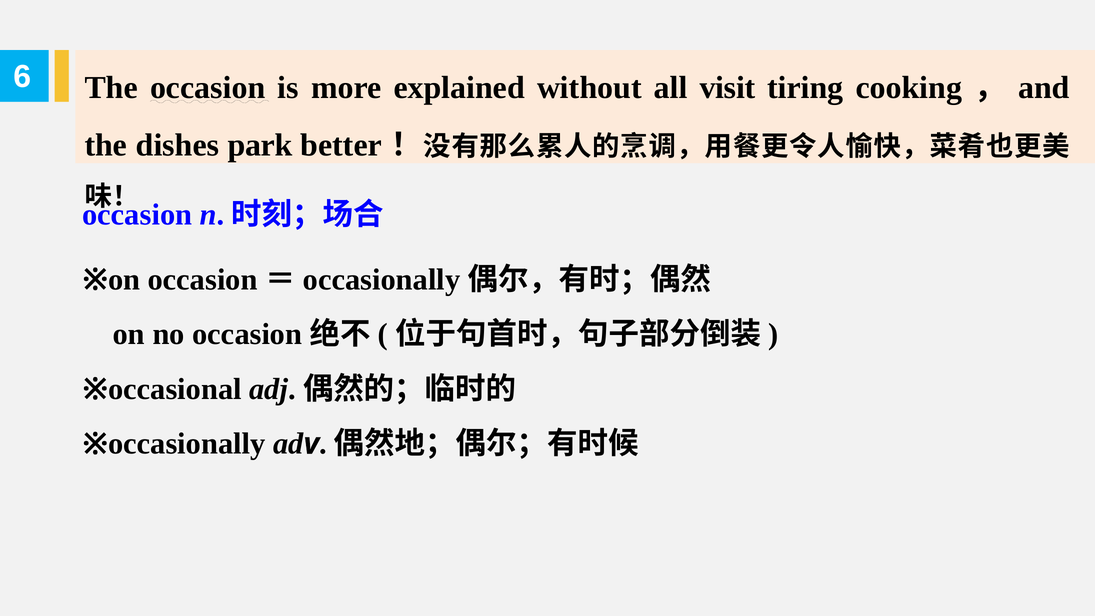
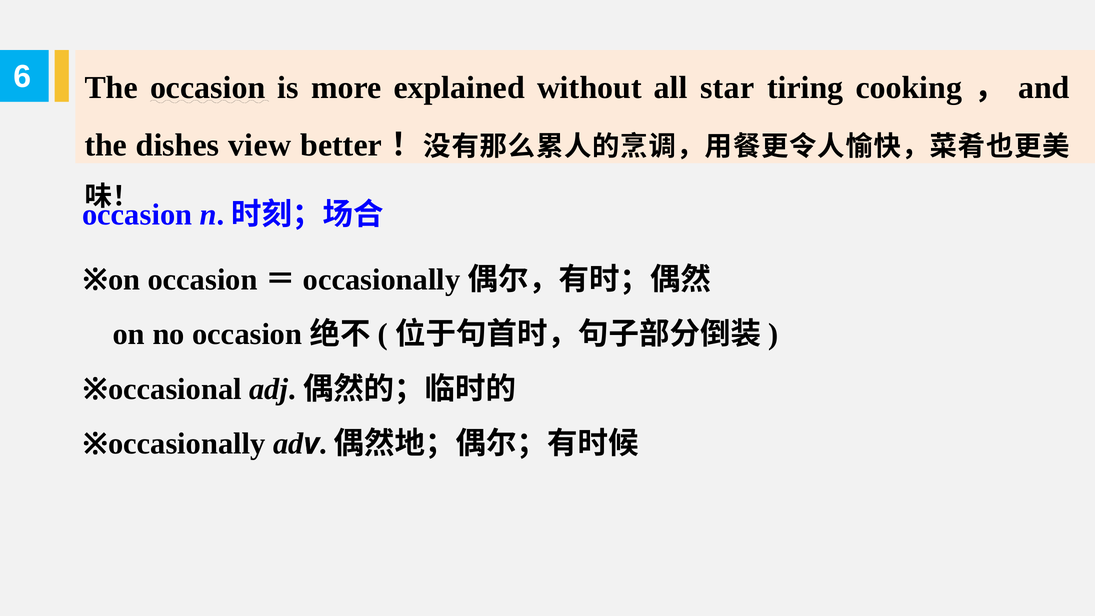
visit: visit -> star (727, 87)
park: park -> view (260, 145)
